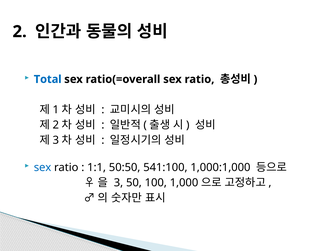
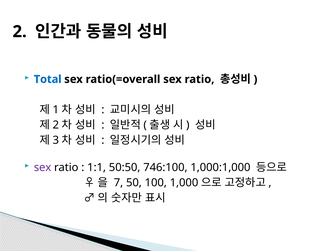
sex colour: blue -> purple (43, 168)
541:100: 541:100 -> 746:100 (165, 168)
3: 3 -> 7 (118, 183)
